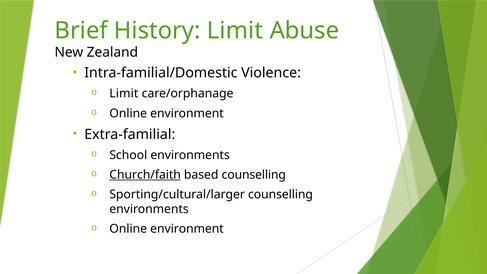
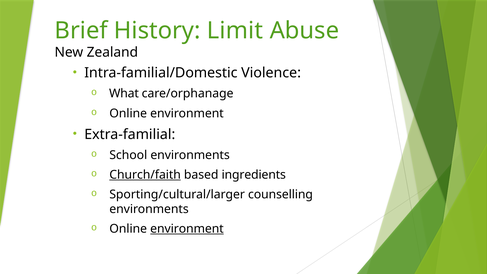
Limit: Limit -> What (124, 94)
based counselling: counselling -> ingredients (254, 175)
environment underline: none -> present (187, 229)
